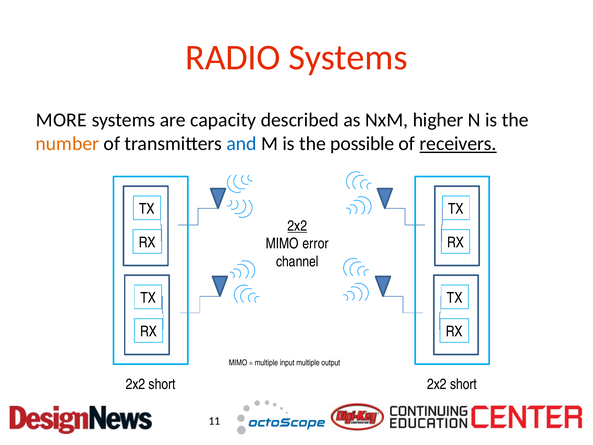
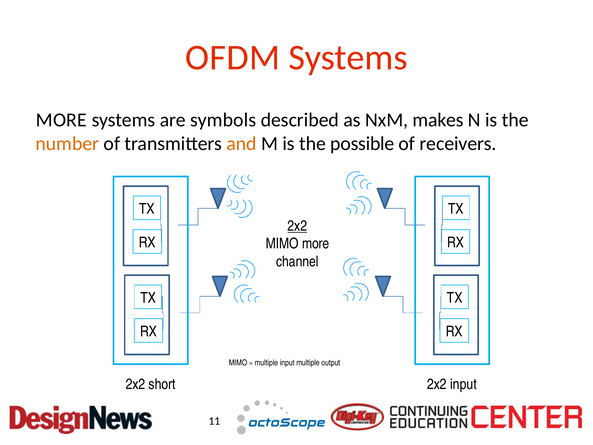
RADIO: RADIO -> OFDM (233, 57)
capacity: capacity -> symbols (223, 120)
higher: higher -> makes (438, 120)
and colour: blue -> orange (242, 144)
receivers underline: present -> none (458, 144)
MIMO error: error -> more (316, 244)
short: short -> input (463, 384)
